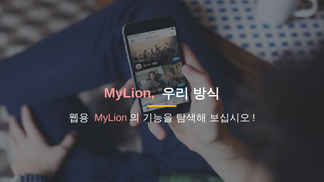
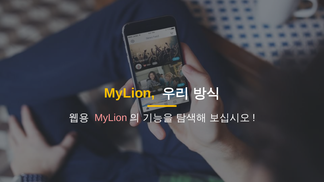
MyLion colour: pink -> yellow (130, 93)
